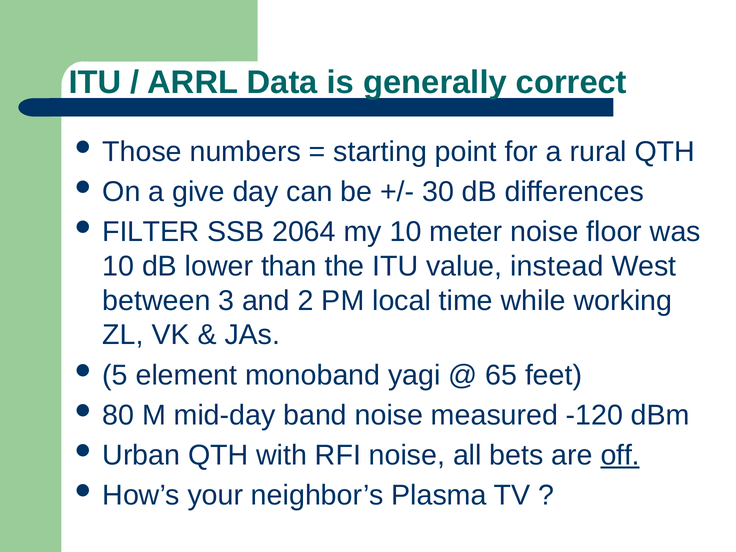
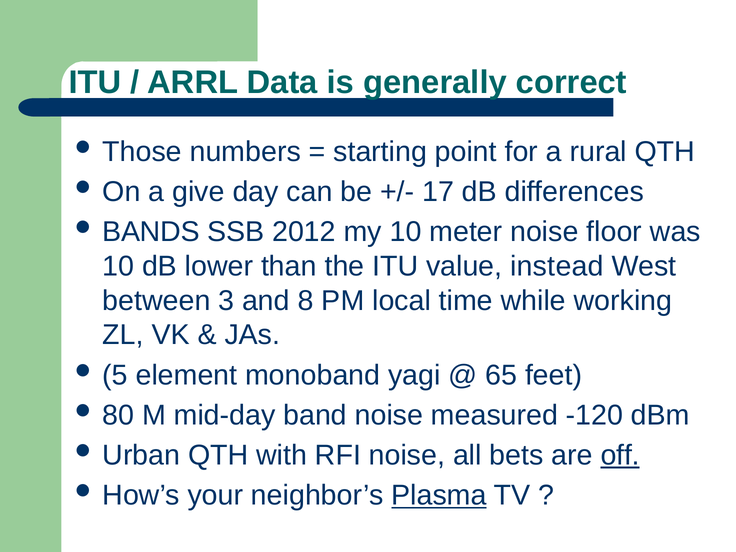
30: 30 -> 17 (438, 192)
FILTER: FILTER -> BANDS (151, 232)
2064: 2064 -> 2012 (304, 232)
2: 2 -> 8 (306, 301)
Plasma underline: none -> present (439, 495)
